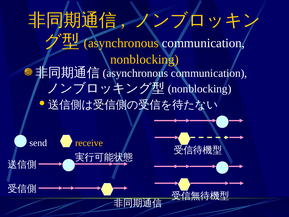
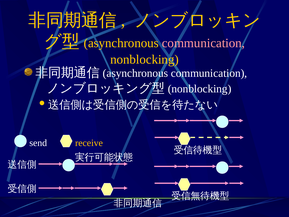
communication colour: white -> pink (203, 43)
